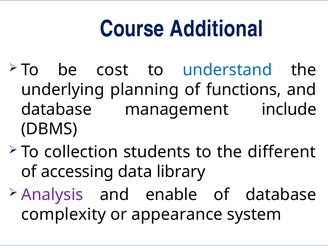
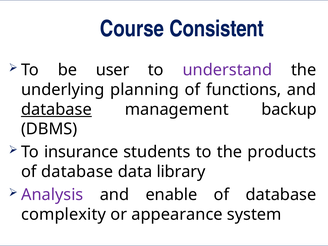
Additional: Additional -> Consistent (217, 29)
cost: cost -> user (113, 70)
understand colour: blue -> purple (227, 70)
database underline: none -> present (56, 109)
include: include -> backup (289, 109)
collection: collection -> insurance (81, 152)
different: different -> products (282, 152)
accessing: accessing -> database (77, 172)
